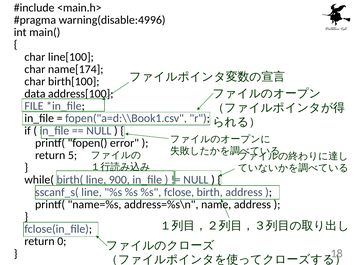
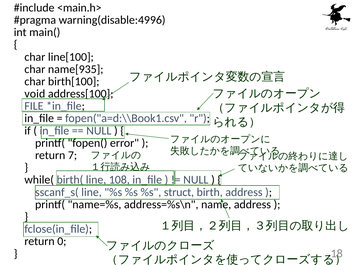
name[174: name[174 -> name[935 (76, 69)
data: data -> void (35, 94)
5: 5 -> 7 (73, 156)
900: 900 -> 108 (119, 180)
fclose: fclose -> struct (179, 193)
